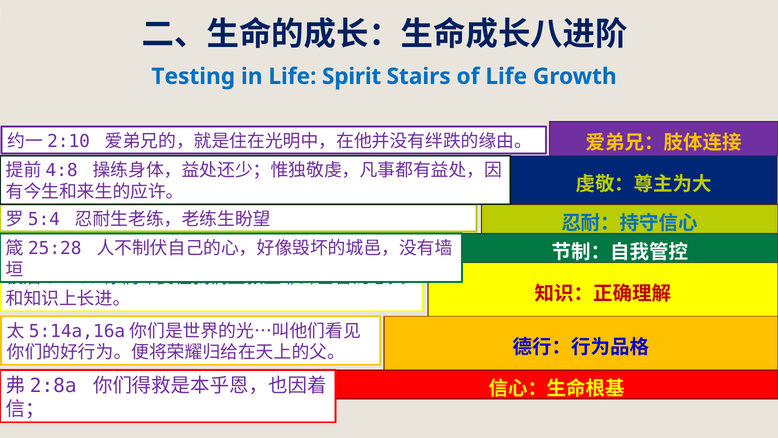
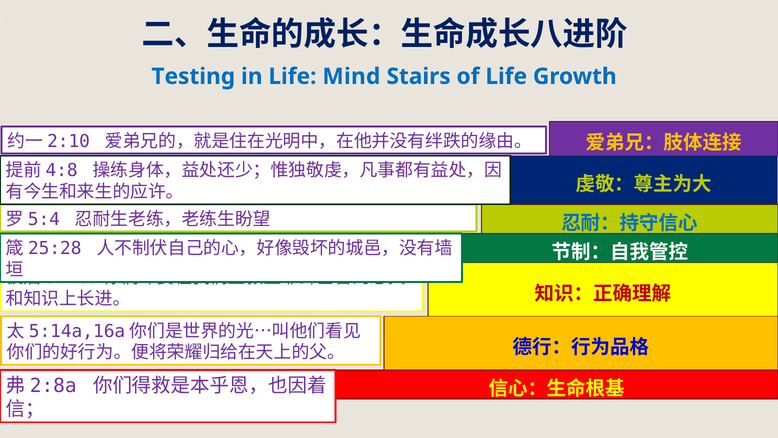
Spirit: Spirit -> Mind (351, 76)
